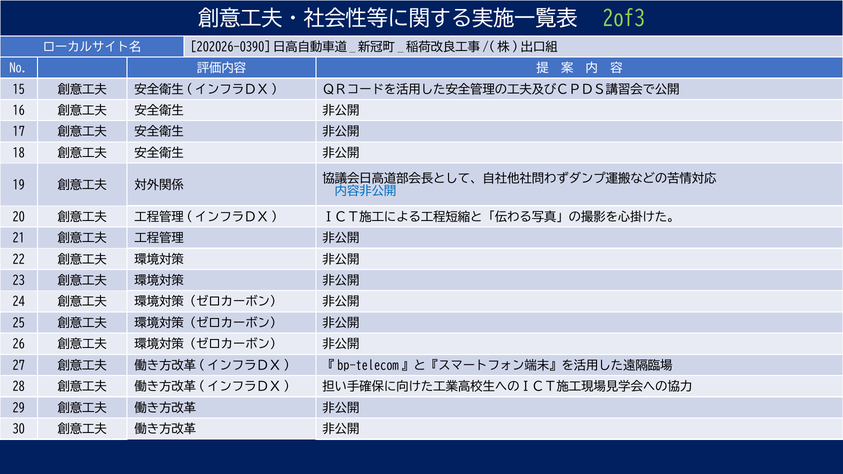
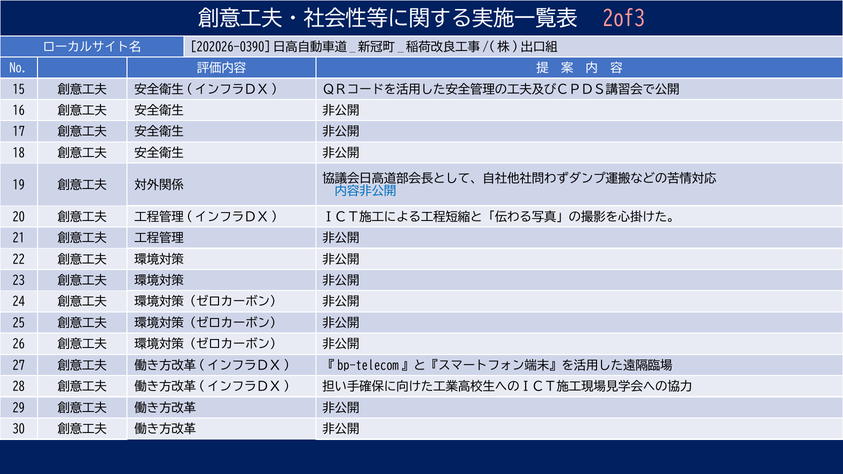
2of3 colour: light green -> pink (624, 19)
